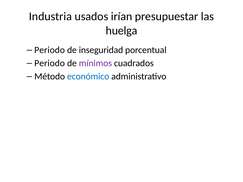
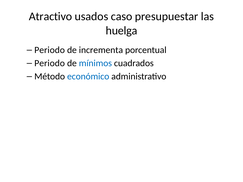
Industria: Industria -> Atractivo (51, 16)
irían: irían -> caso (122, 16)
inseguridad: inseguridad -> incrementa (101, 50)
mínimos colour: purple -> blue (95, 63)
